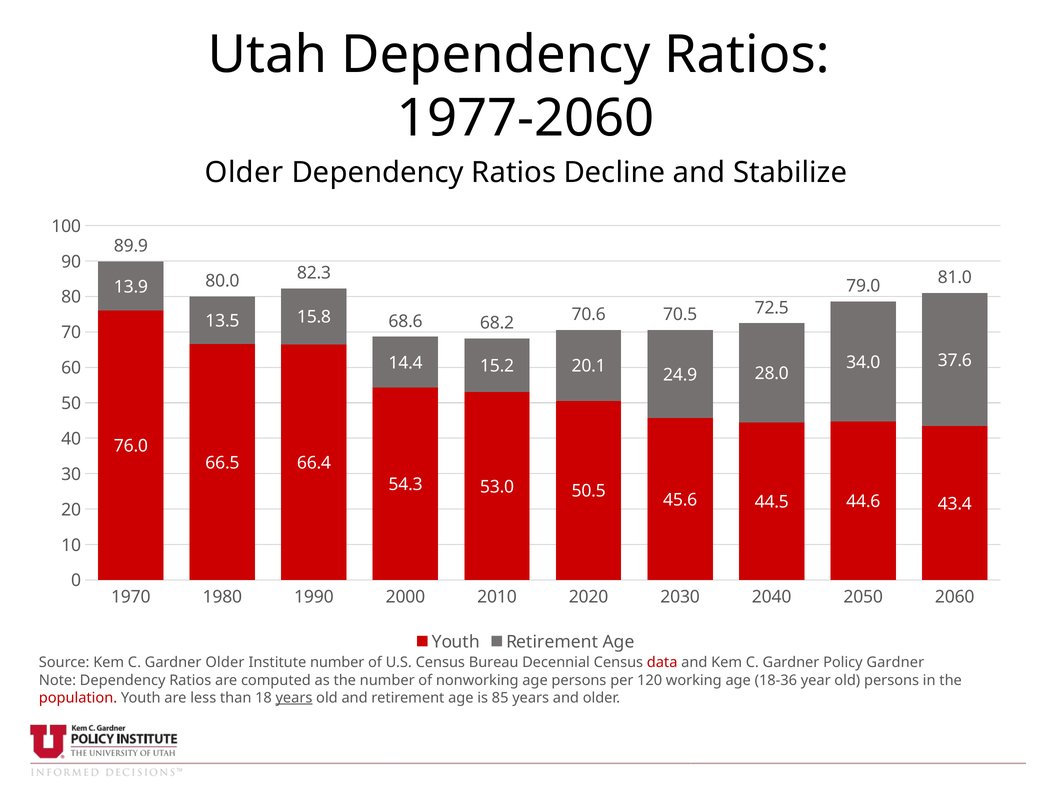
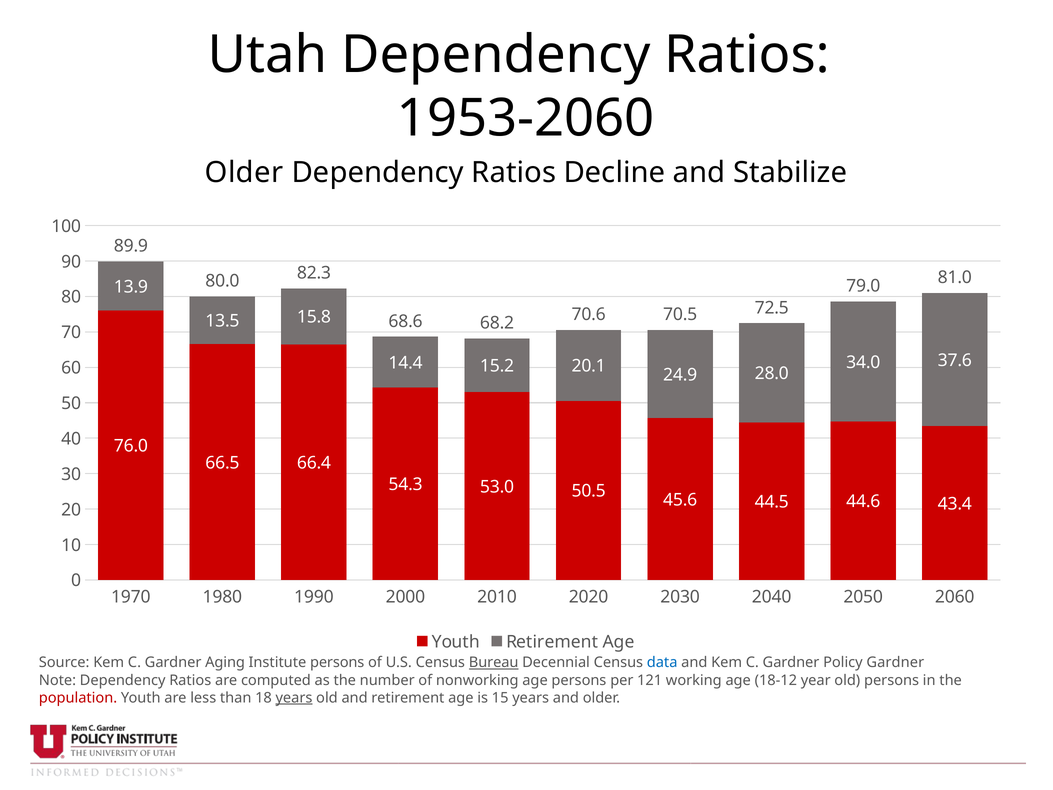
1977-2060: 1977-2060 -> 1953-2060 (526, 118)
Gardner Older: Older -> Aging (225, 662)
Institute number: number -> persons (337, 662)
Bureau underline: none -> present (494, 662)
data colour: red -> blue (662, 662)
120: 120 -> 121 (650, 680)
18-36: 18-36 -> 18-12 (776, 680)
85: 85 -> 15 (500, 698)
